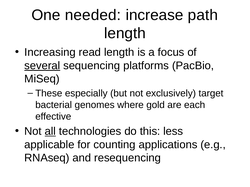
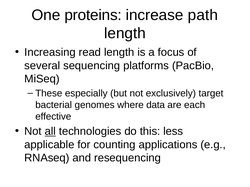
needed: needed -> proteins (93, 15)
several underline: present -> none (42, 66)
gold: gold -> data (156, 105)
